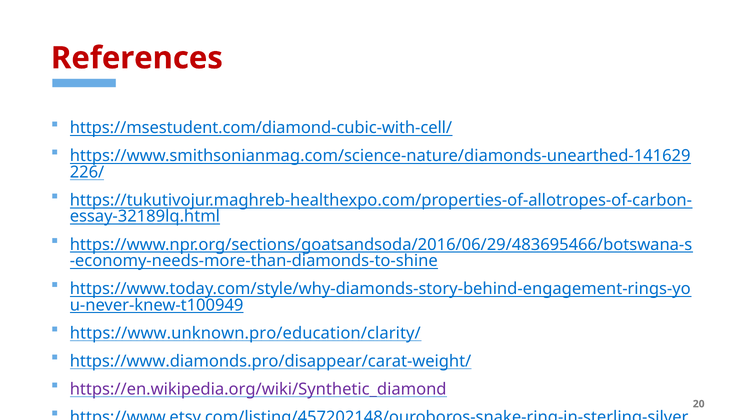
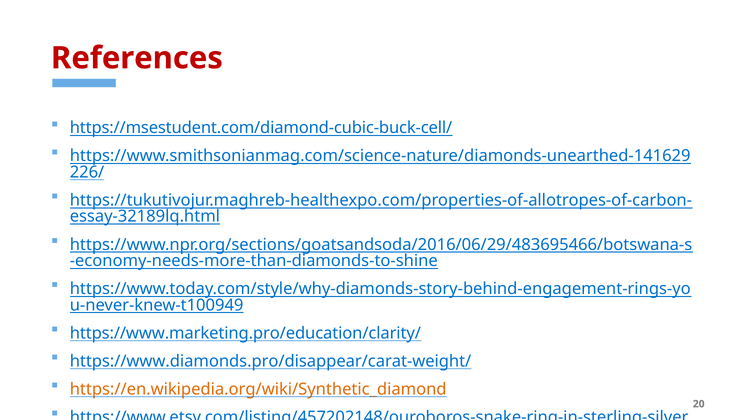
https://msestudent.com/diamond-cubic-with-cell/: https://msestudent.com/diamond-cubic-with-cell/ -> https://msestudent.com/diamond-cubic-buck-cell/ (261, 128)
https://www.unknown.pro/education/clarity/: https://www.unknown.pro/education/clarity/ -> https://www.marketing.pro/education/clarity/ (245, 333)
https://en.wikipedia.org/wiki/Synthetic_diamond colour: purple -> orange (258, 389)
